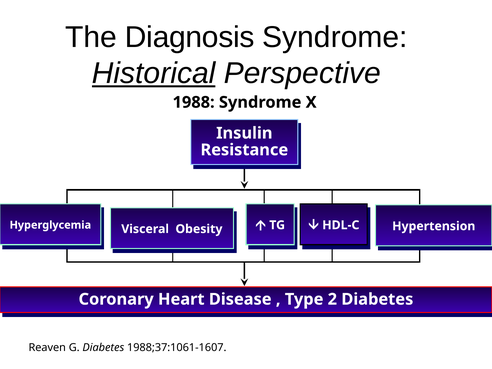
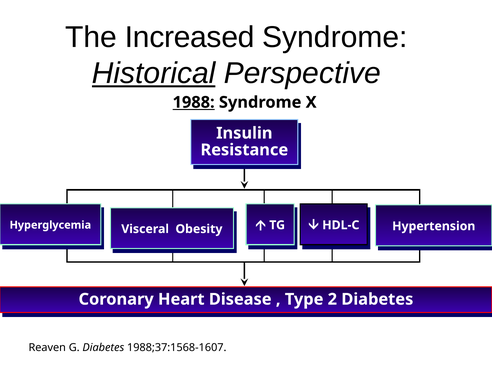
Diagnosis: Diagnosis -> Increased (190, 37)
1988 underline: none -> present (194, 102)
1988;37:1061-1607: 1988;37:1061-1607 -> 1988;37:1568-1607 (177, 347)
